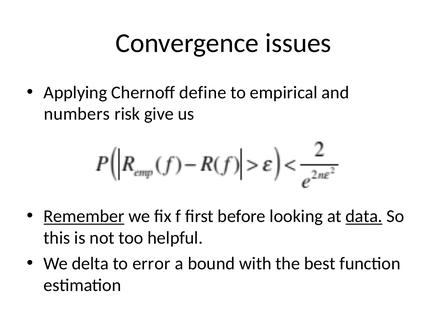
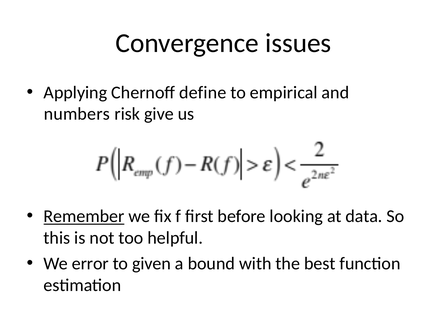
data underline: present -> none (364, 216)
delta: delta -> error (90, 264)
error: error -> given (151, 264)
